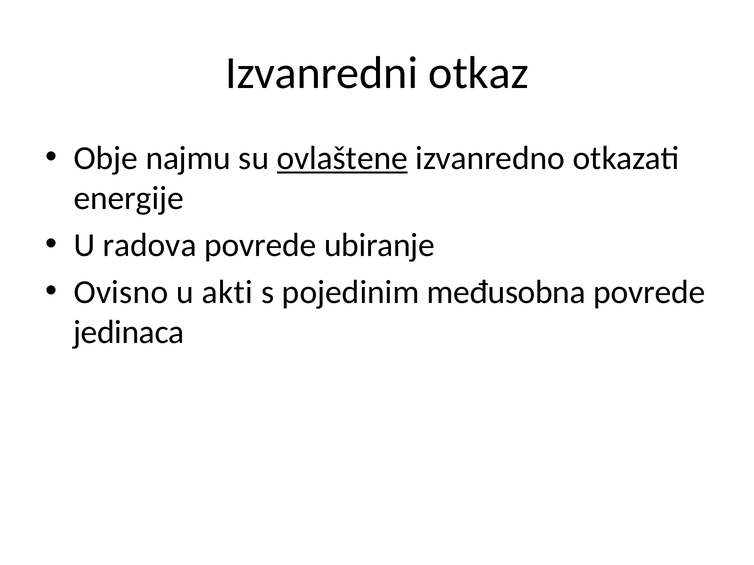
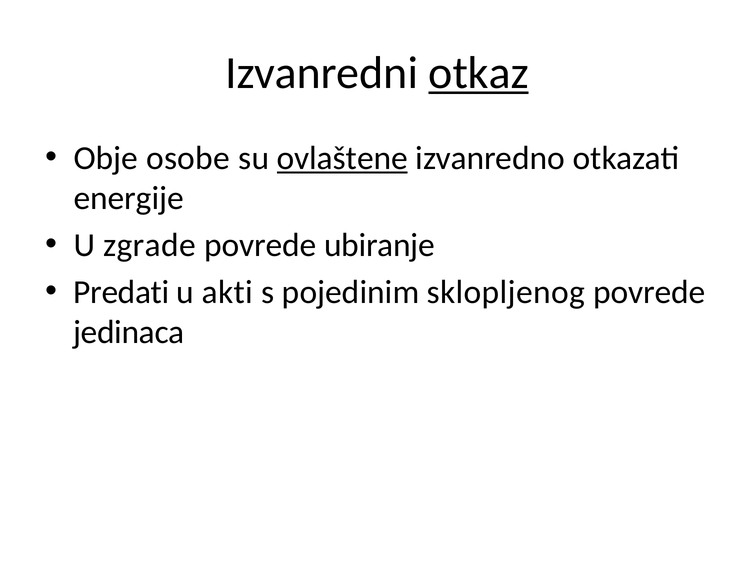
otkaz underline: none -> present (479, 73)
najmu: najmu -> osobe (188, 158)
radova: radova -> zgrade (149, 245)
Ovisno: Ovisno -> Predati (121, 292)
međusobna: međusobna -> sklopljenog (506, 292)
